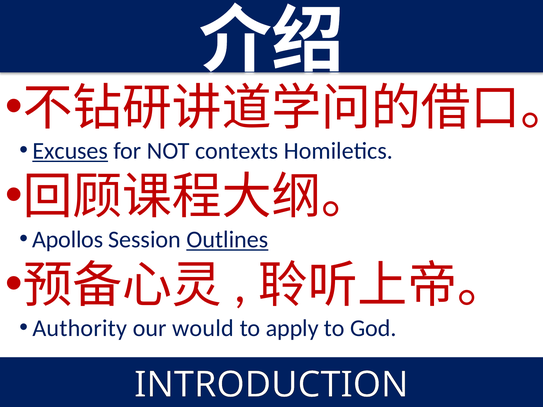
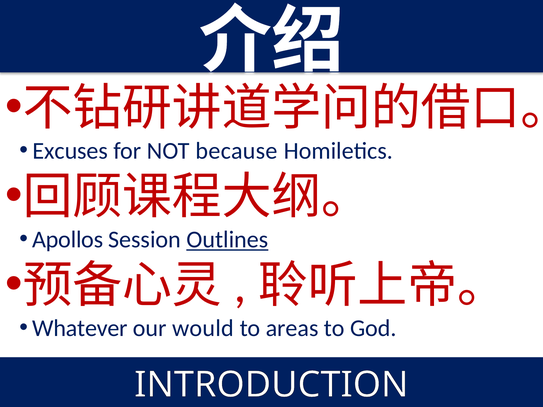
Excuses underline: present -> none (70, 151)
contexts: contexts -> because (237, 151)
Authority: Authority -> Whatever (80, 328)
apply: apply -> areas (292, 328)
